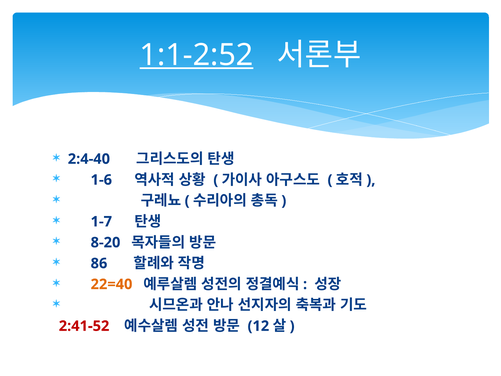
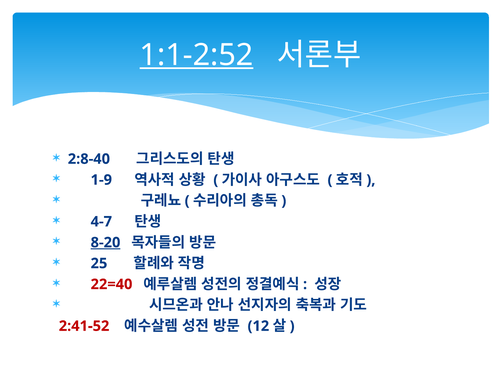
2:4-40: 2:4-40 -> 2:8-40 (89, 159)
1-6: 1-6 -> 1-9 (101, 180)
1-7: 1-7 -> 4-7 (101, 221)
8-20 underline: none -> present (105, 242)
86: 86 -> 25 (99, 263)
22=40 colour: orange -> red (111, 284)
